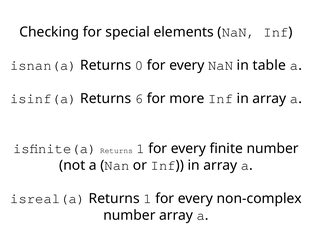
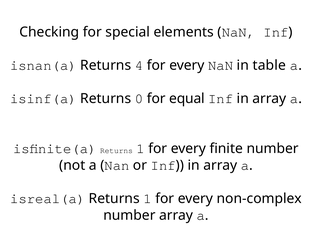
0: 0 -> 4 (139, 65)
6: 6 -> 0 (139, 99)
more: more -> equal (187, 99)
